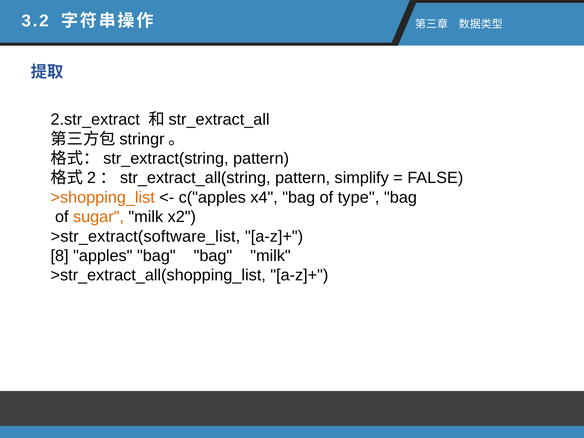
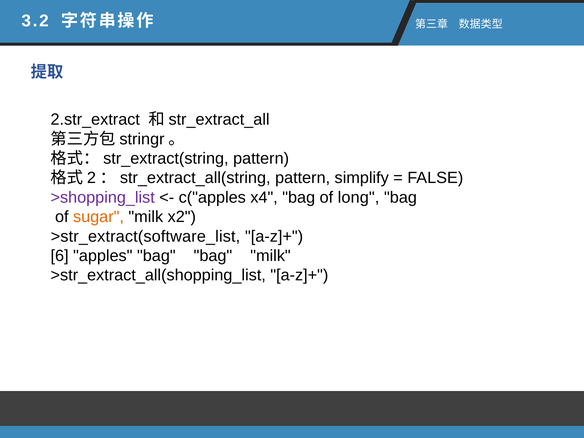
>shopping_list colour: orange -> purple (103, 197)
type: type -> long (359, 197)
8: 8 -> 6 (60, 256)
